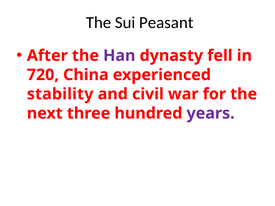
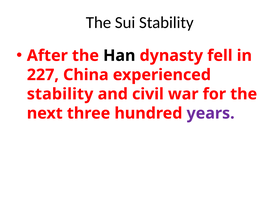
Sui Peasant: Peasant -> Stability (166, 22)
Han colour: purple -> black (119, 56)
720: 720 -> 227 (43, 75)
